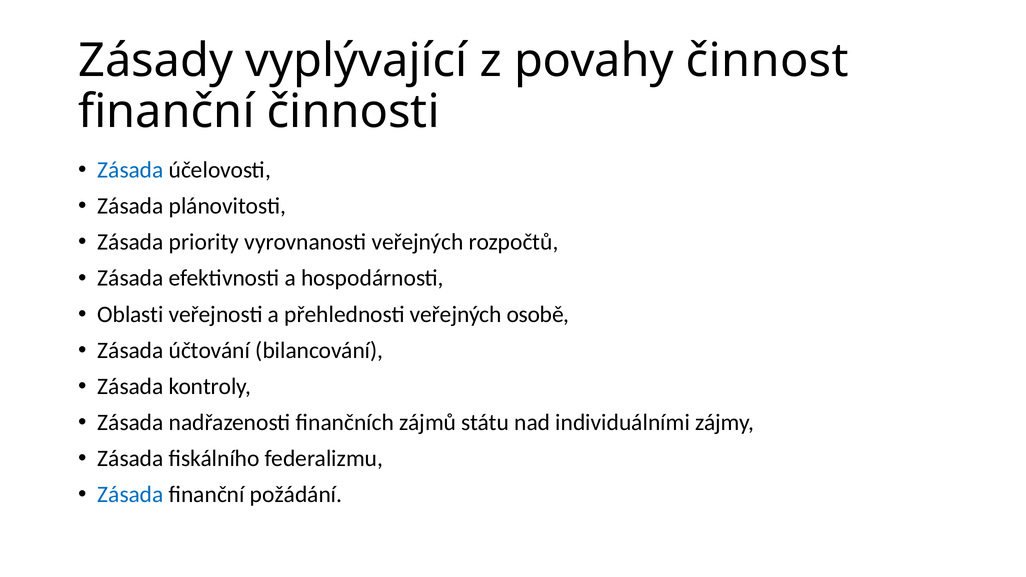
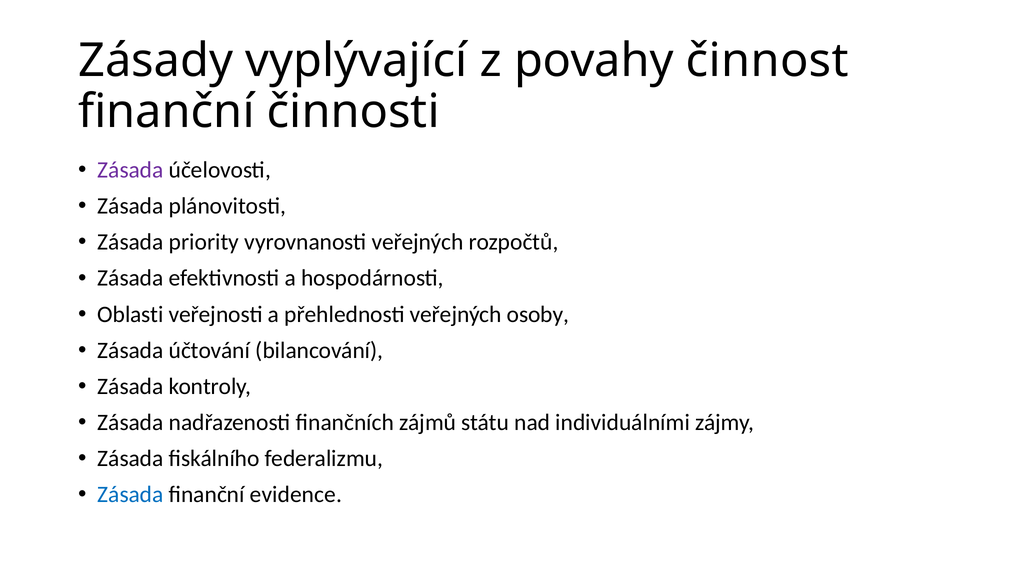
Zásada colour: blue -> purple (130, 170)
osobě: osobě -> osoby (538, 314)
požádání: požádání -> evidence (296, 495)
